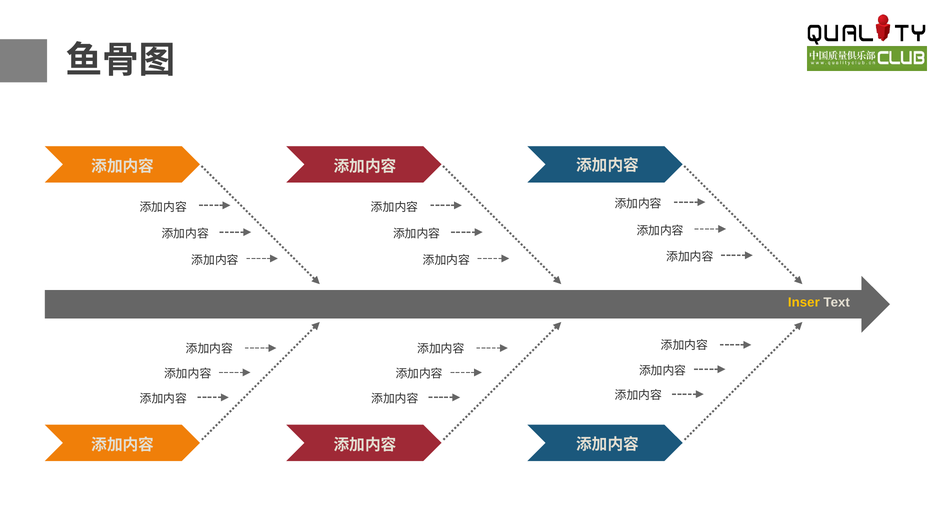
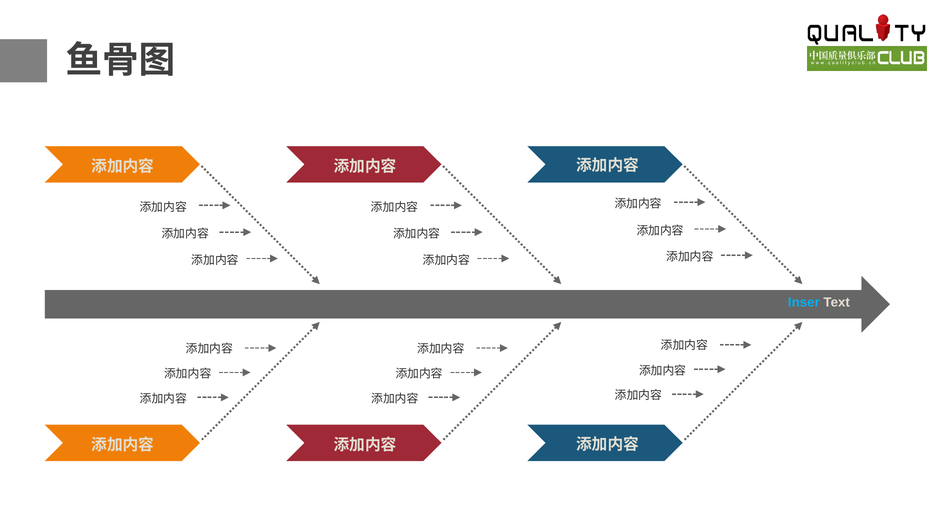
Inser colour: yellow -> light blue (804, 303)
